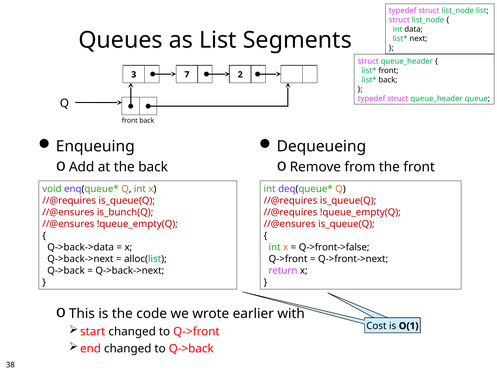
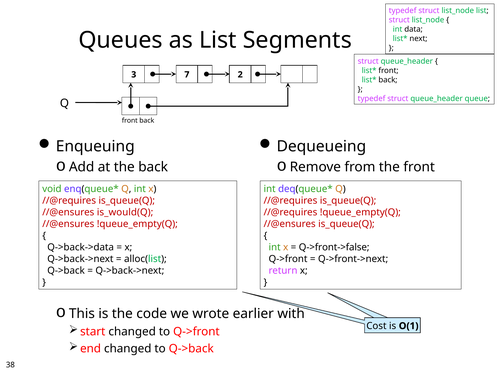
is_bunch(Q: is_bunch(Q -> is_would(Q (125, 212)
